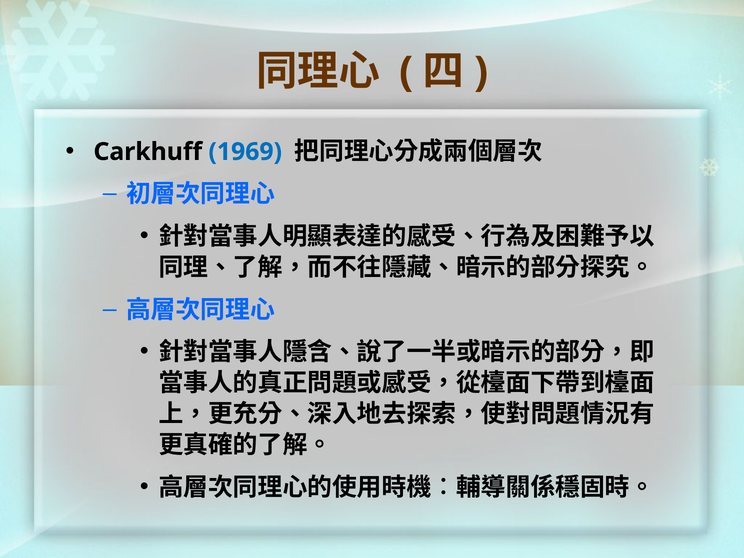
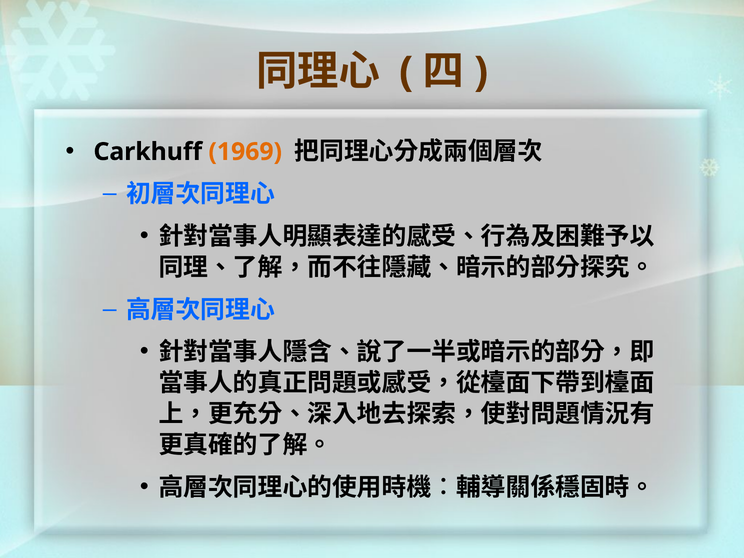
1969 colour: blue -> orange (245, 152)
